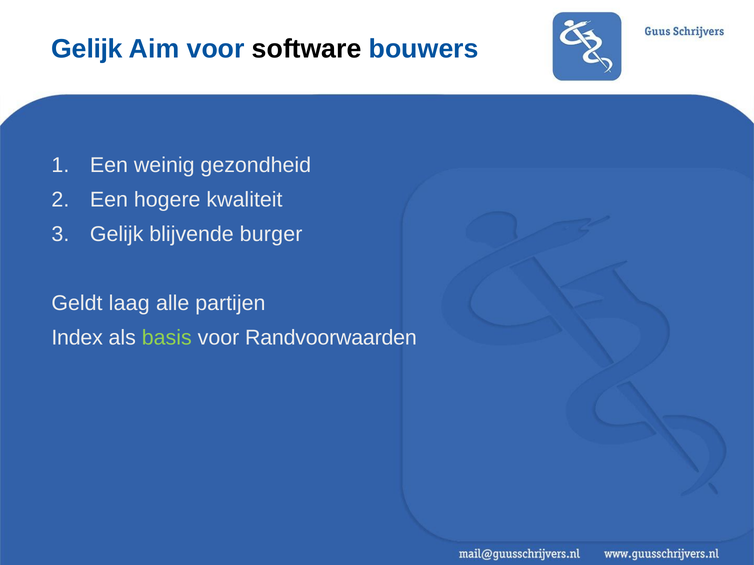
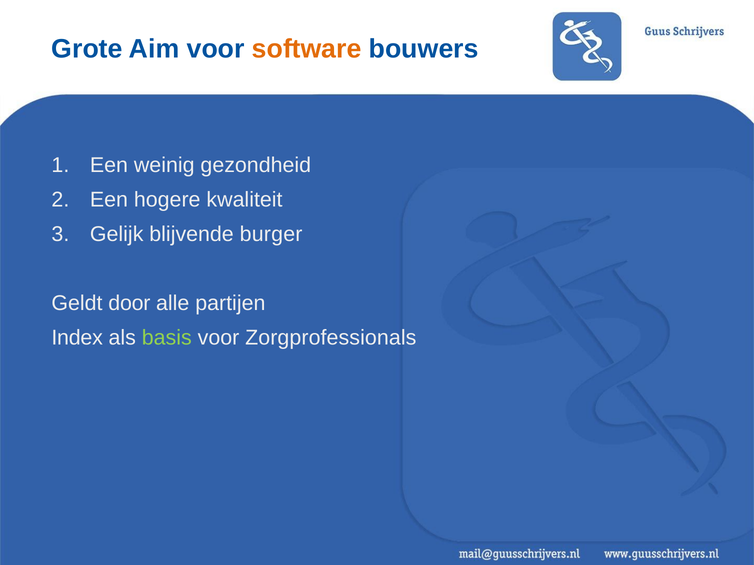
Gelijk: Gelijk -> Grote (87, 49)
software colour: black -> orange (307, 49)
laag: laag -> door (129, 304)
Randvoorwaarden: Randvoorwaarden -> Zorgprofessionals (331, 338)
